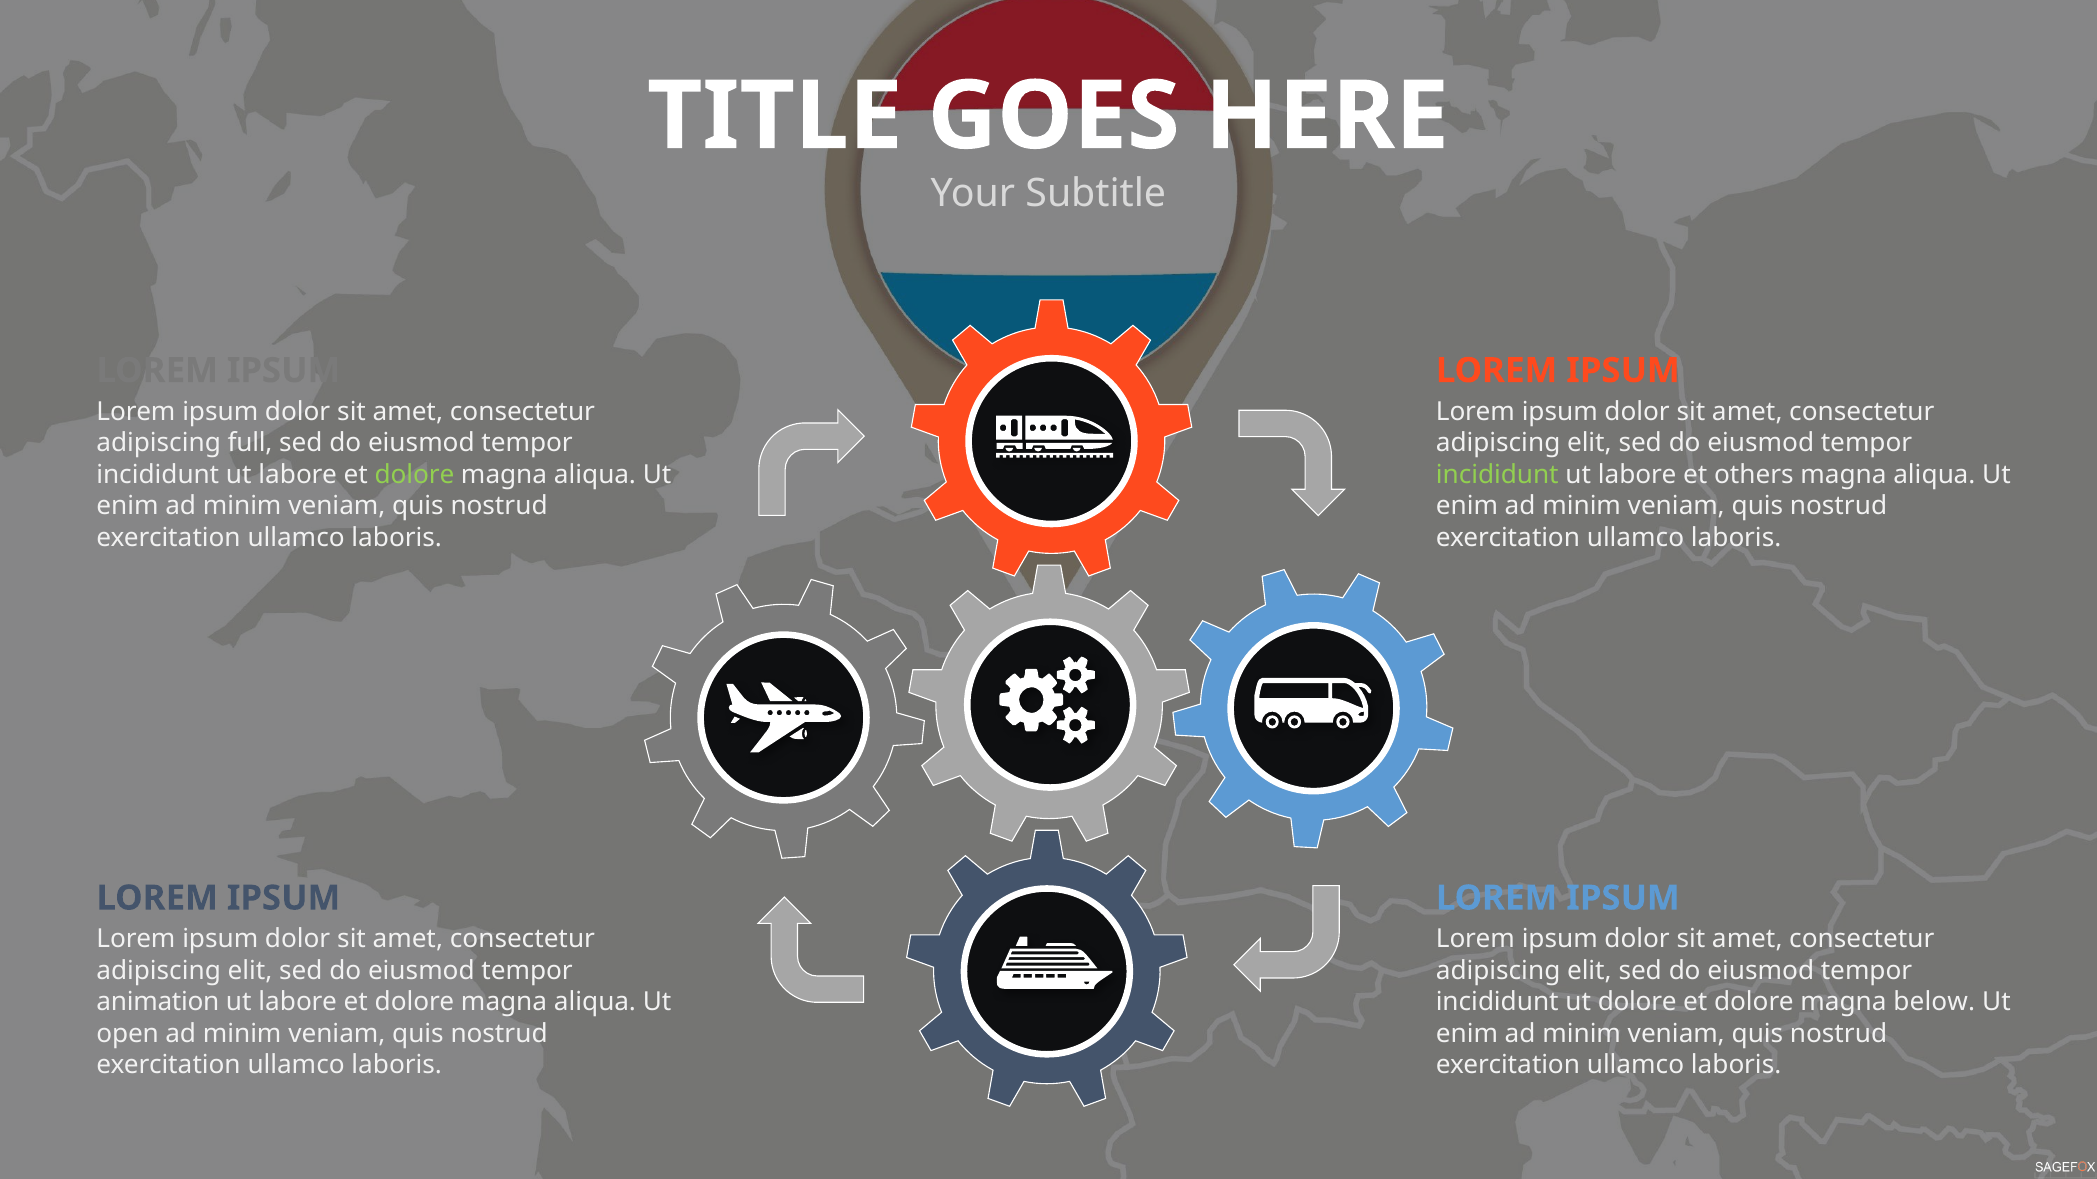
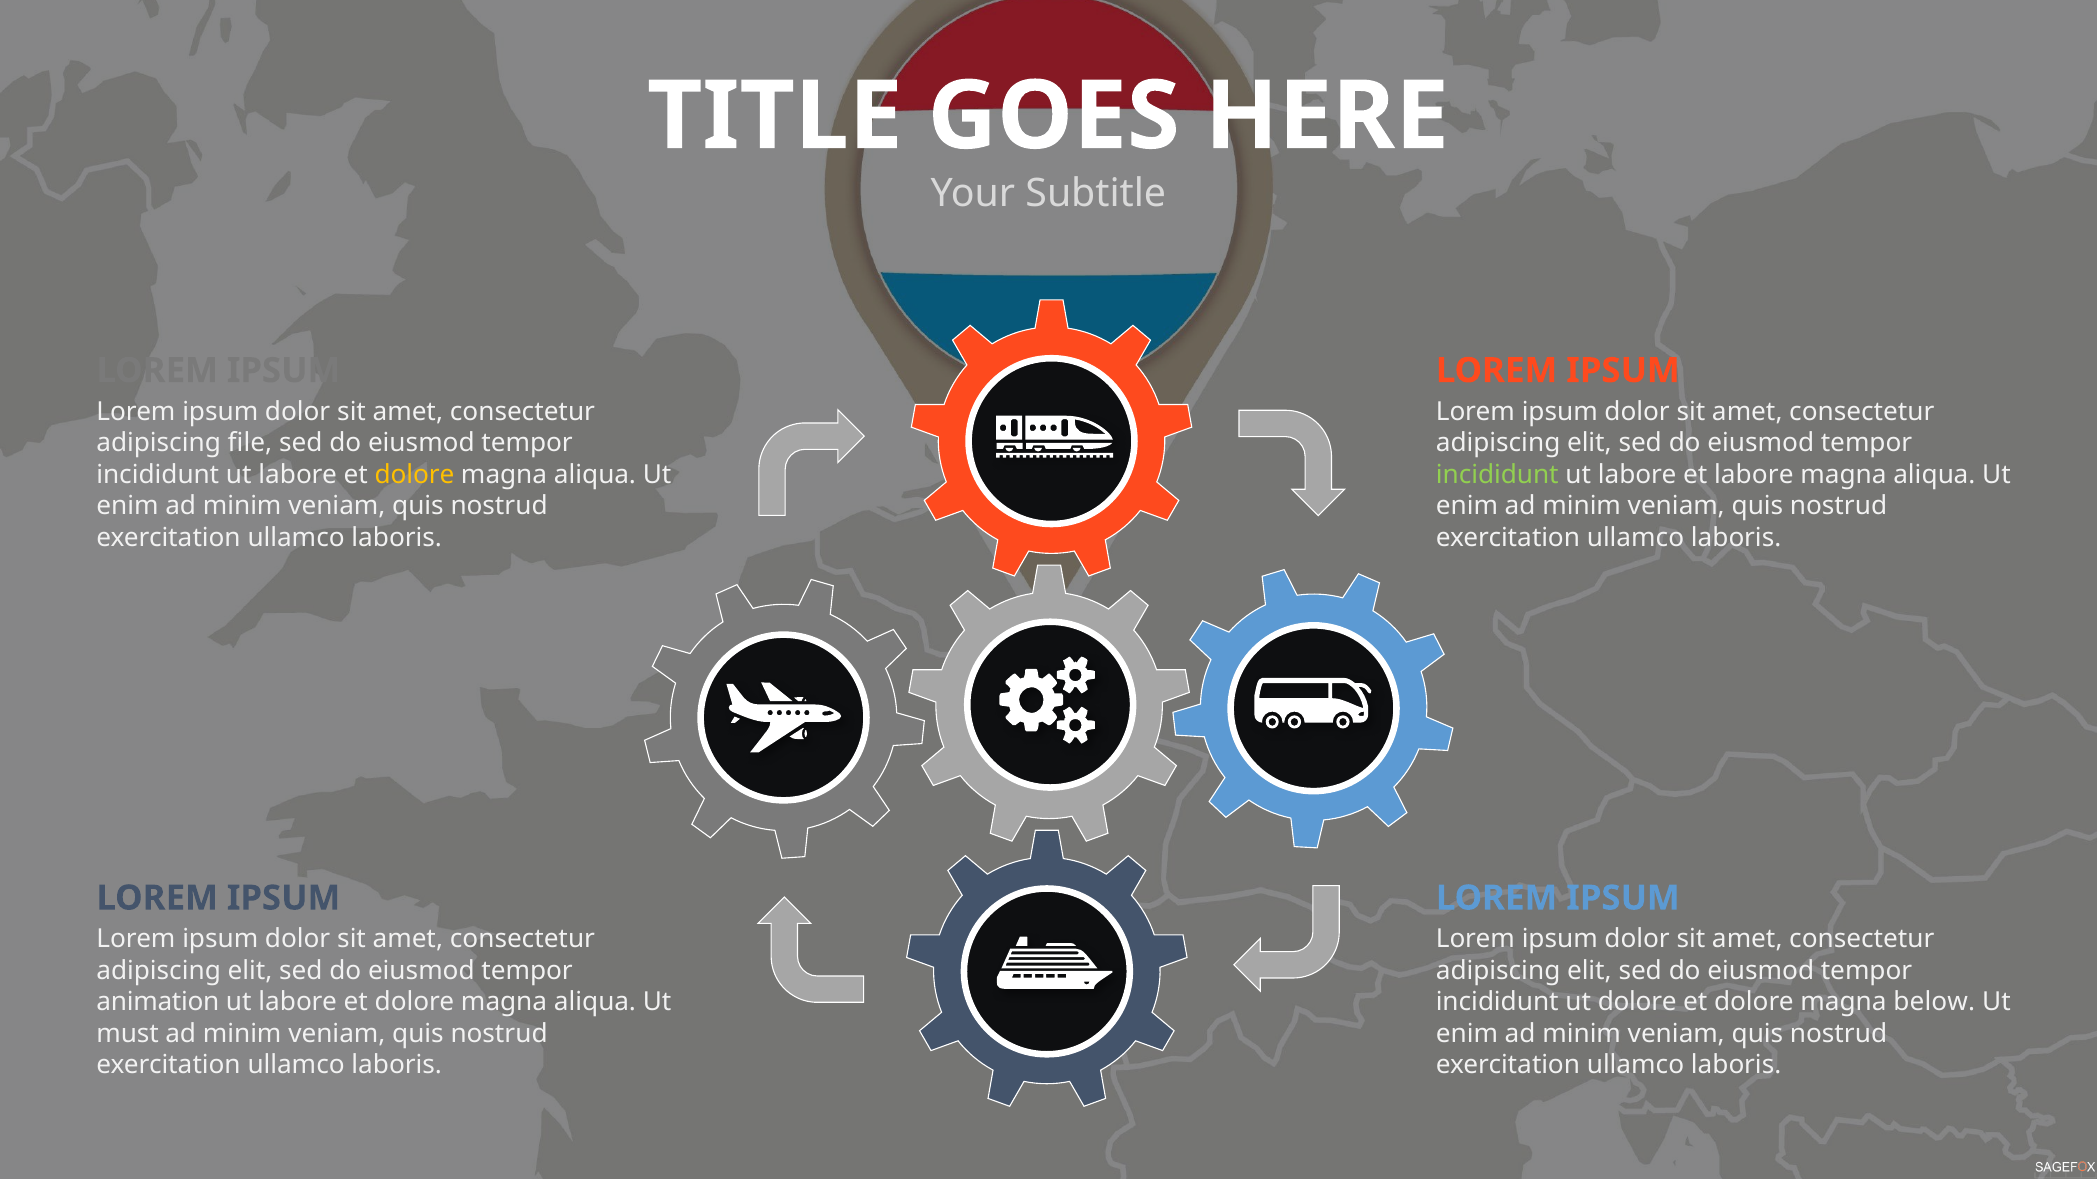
full: full -> file (250, 444)
dolore colour: light green -> yellow (414, 475)
et others: others -> labore (1754, 475)
open: open -> must (128, 1034)
